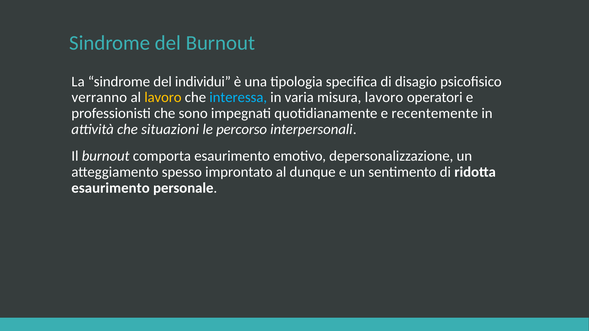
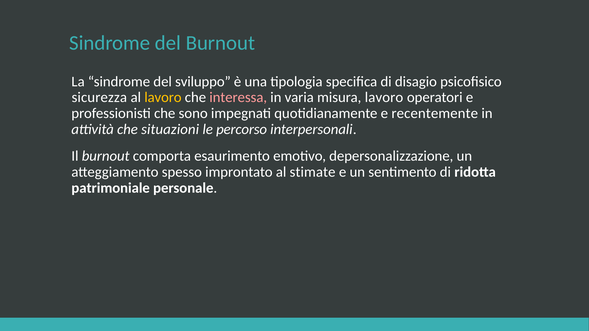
individui: individui -> sviluppo (203, 82)
verranno: verranno -> sicurezza (99, 98)
interessa colour: light blue -> pink (238, 98)
dunque: dunque -> stimate (313, 172)
esaurimento: esaurimento -> patrimoniale (111, 188)
